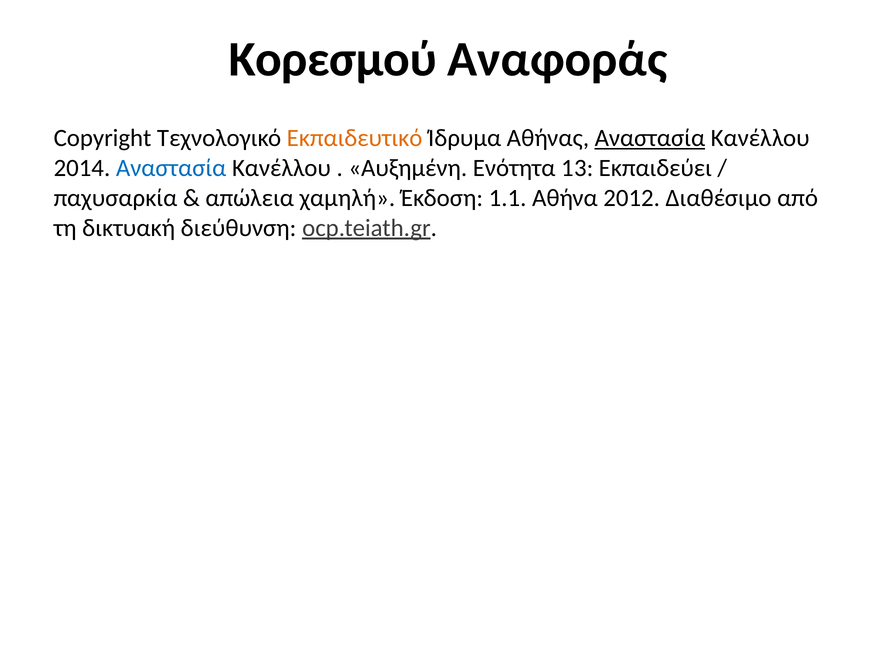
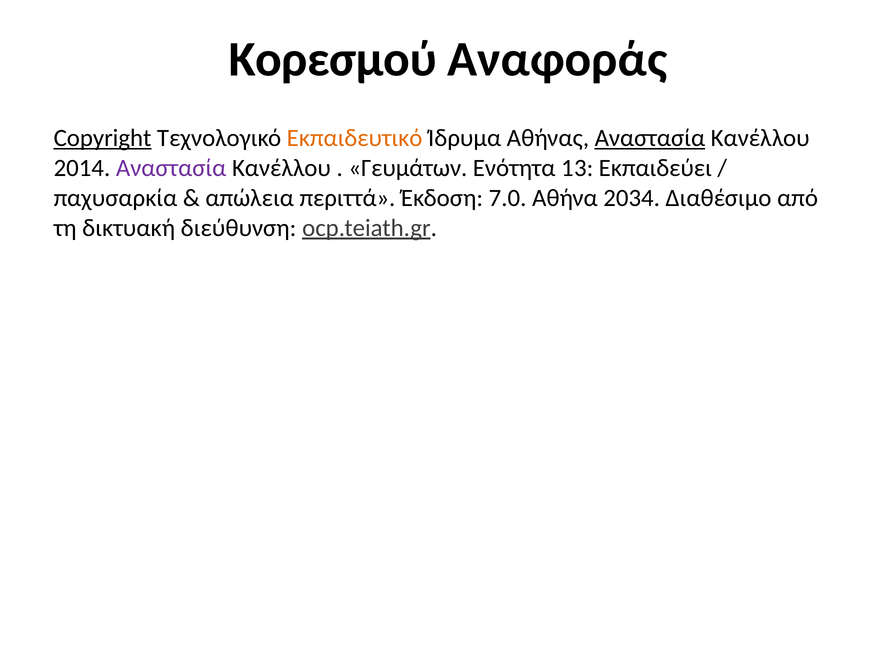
Copyright underline: none -> present (102, 138)
Αναστασία colour: blue -> purple (171, 168)
Αυξημένη: Αυξημένη -> Γευμάτων (408, 168)
χαμηλή: χαμηλή -> περιττά (347, 198)
1.1: 1.1 -> 7.0 (508, 198)
2012: 2012 -> 2034 (632, 198)
